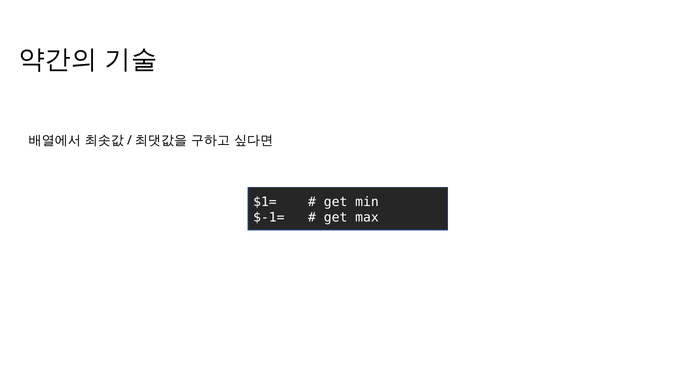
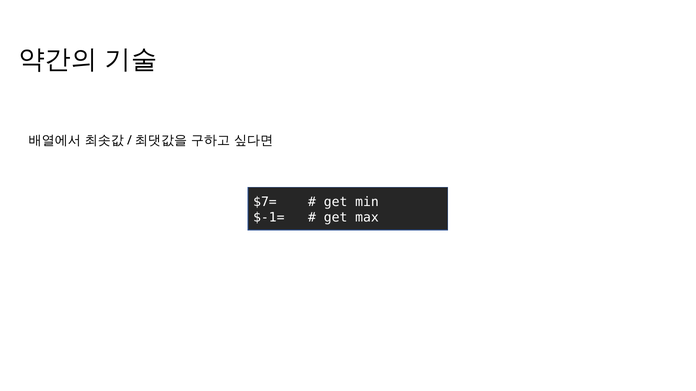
$1=: $1= -> $7= (265, 202)
